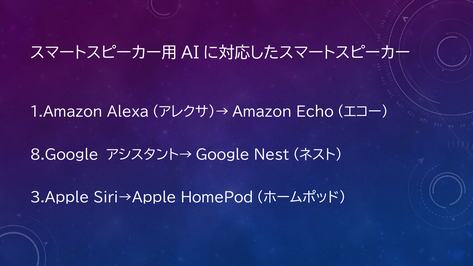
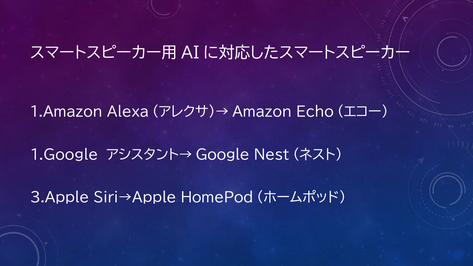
8.Google: 8.Google -> 1.Google (64, 155)
